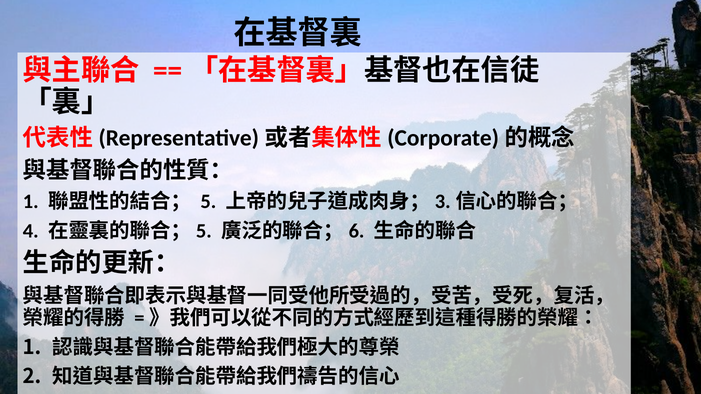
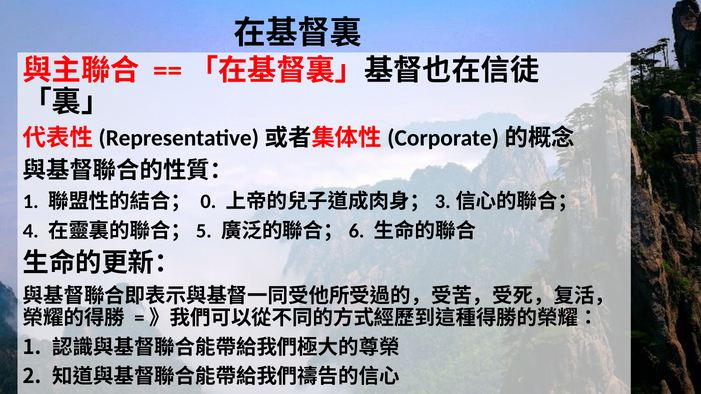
5: 5 -> 0 (208, 202)
